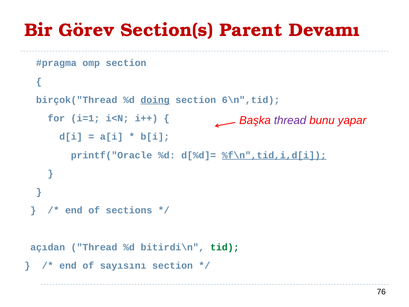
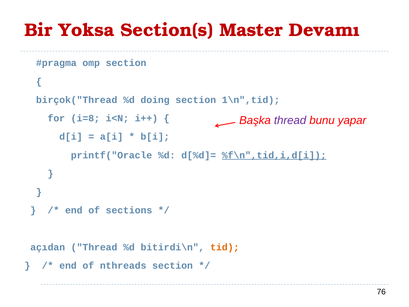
Görev: Görev -> Yoksa (87, 30)
Parent: Parent -> Master (251, 30)
doing underline: present -> none (155, 100)
6\n",tid: 6\n",tid -> 1\n",tid (251, 100)
i=1: i=1 -> i=8 (85, 118)
tid colour: green -> orange (225, 247)
sayısını: sayısını -> nthreads (123, 265)
